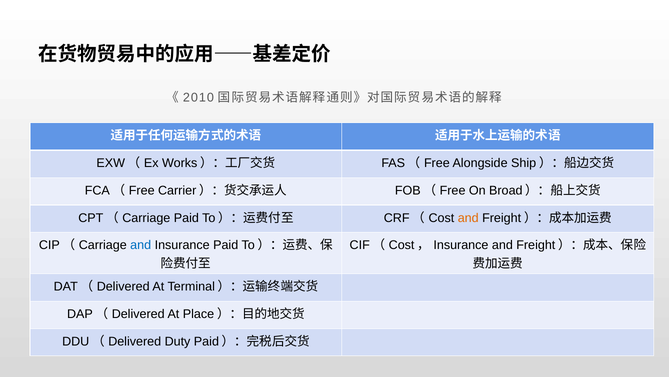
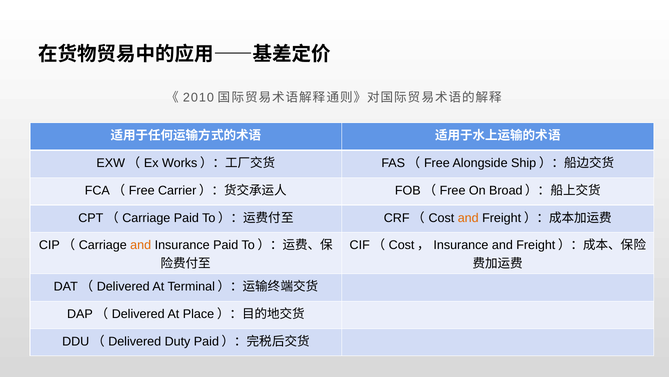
and colour: blue -> orange (141, 245)
